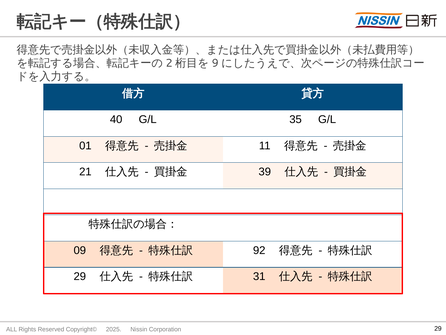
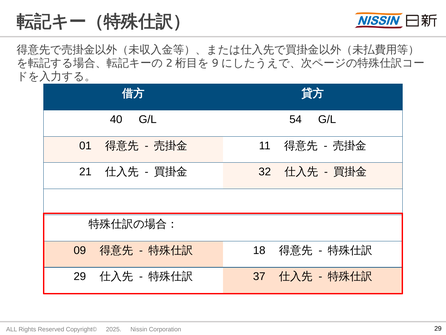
35: 35 -> 54 (296, 119)
39: 39 -> 32 (265, 172)
92: 92 -> 18 (259, 250)
31: 31 -> 37 (259, 276)
